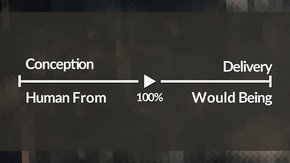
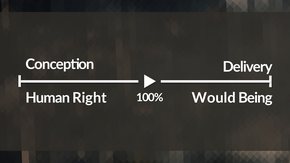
From: From -> Right (89, 98)
